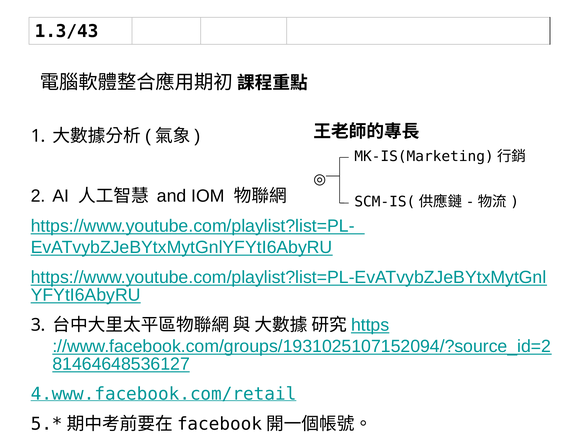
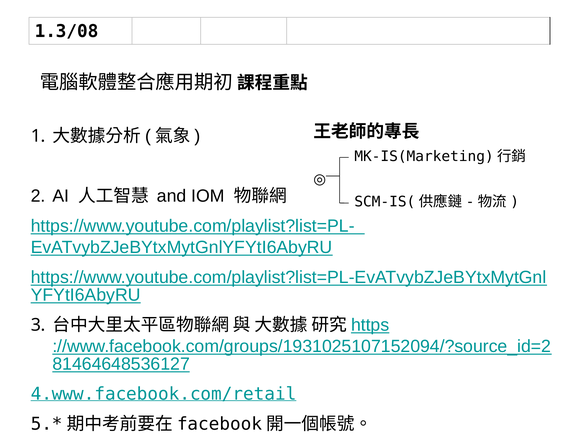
1.3/43: 1.3/43 -> 1.3/08 (67, 31)
